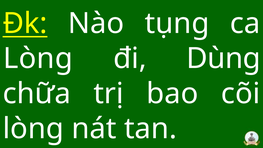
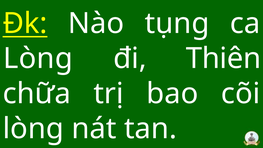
Dùng: Dùng -> Thiên (223, 58)
